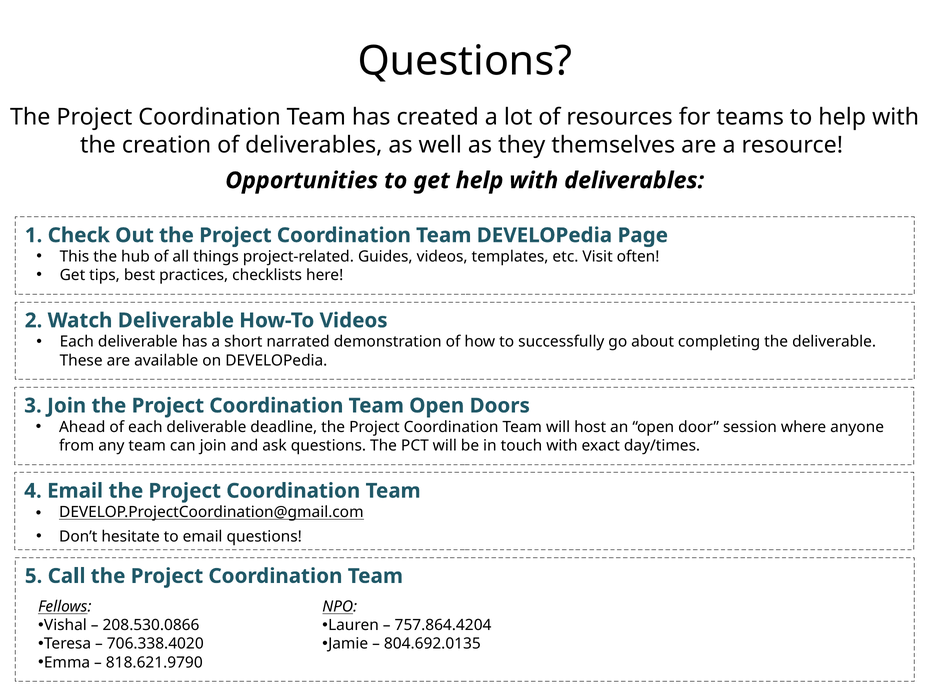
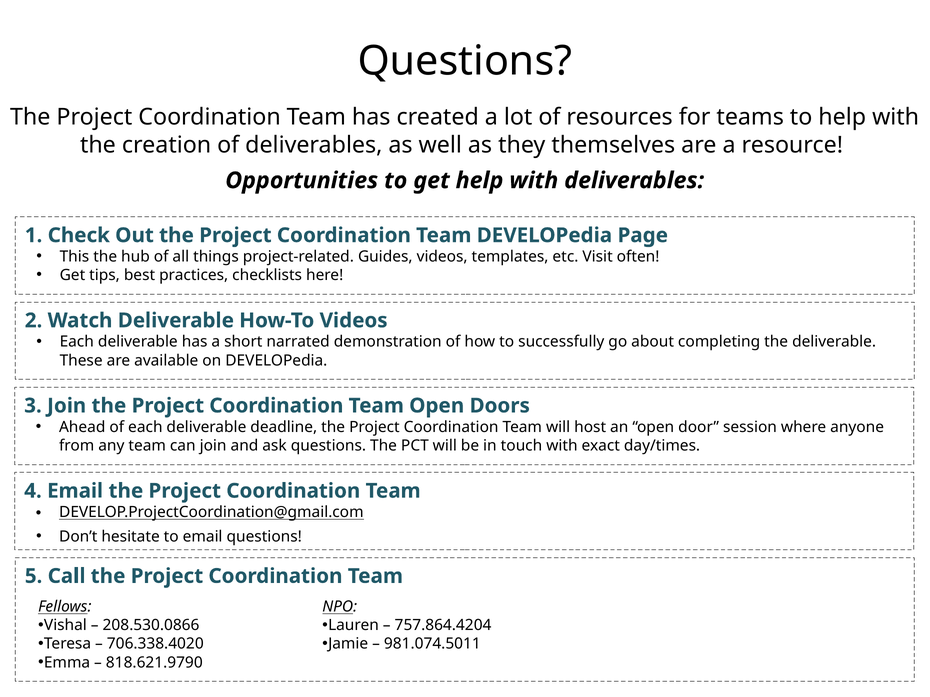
804.692.0135: 804.692.0135 -> 981.074.5011 (432, 644)
